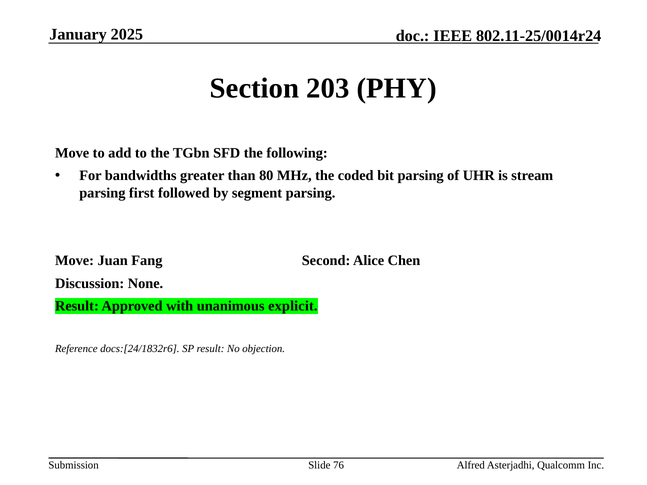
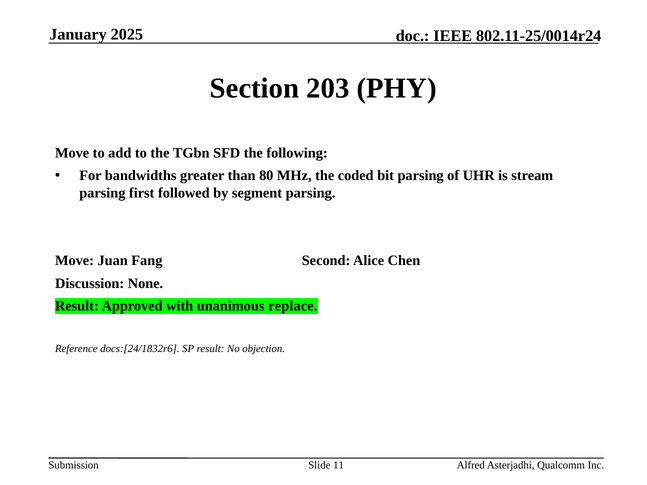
explicit: explicit -> replace (293, 306)
76: 76 -> 11 (339, 465)
